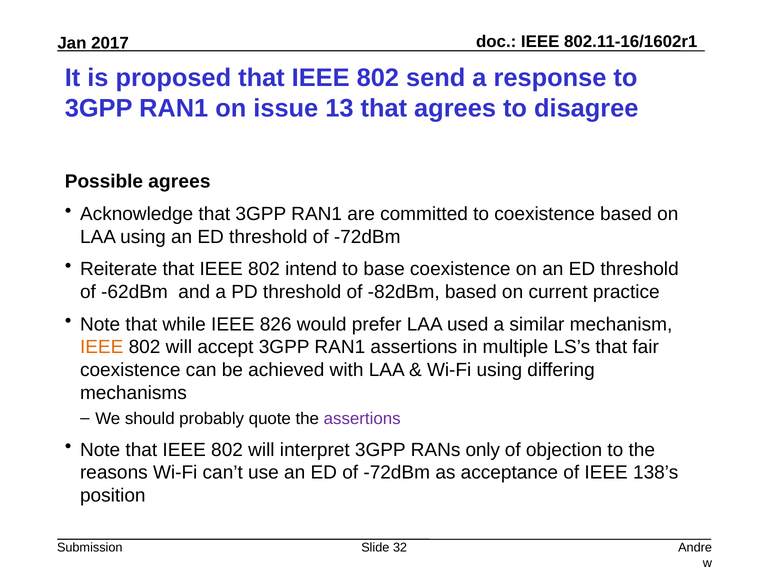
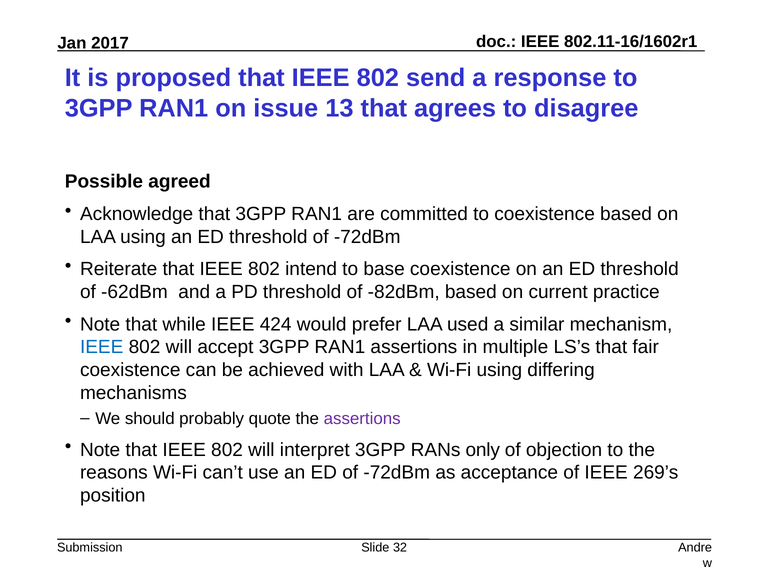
Possible agrees: agrees -> agreed (179, 182)
826: 826 -> 424 (276, 325)
IEEE colour: orange -> blue (102, 347)
138’s: 138’s -> 269’s (656, 473)
